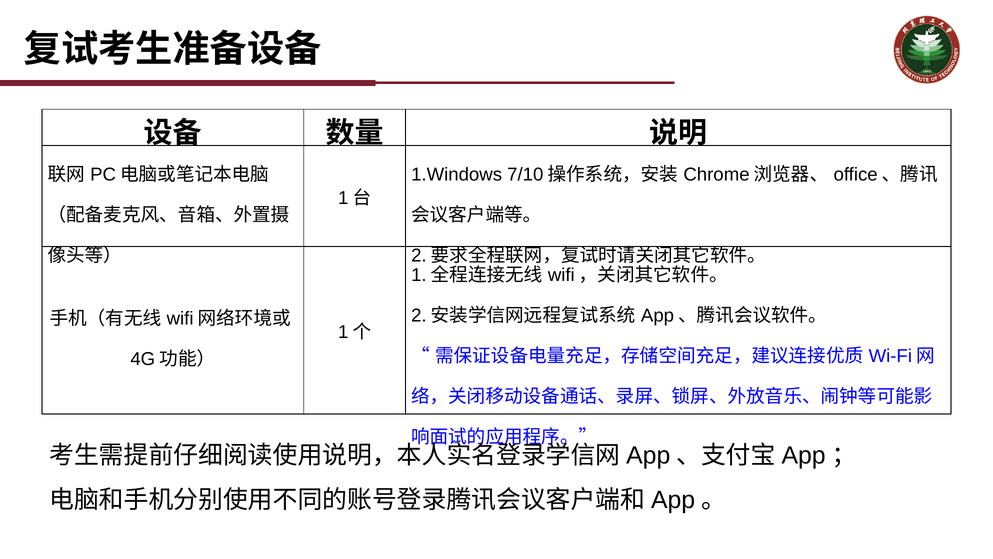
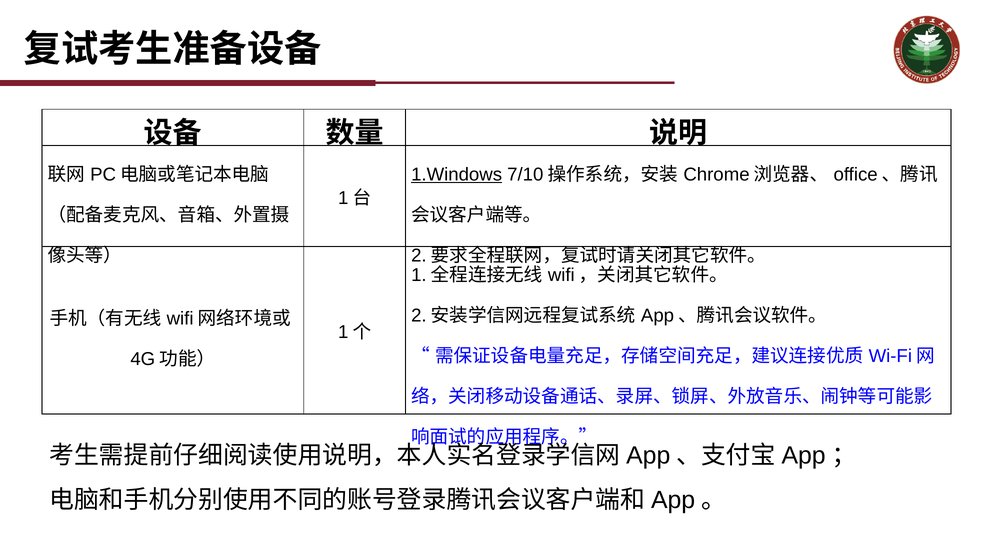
1.Windows underline: none -> present (457, 174)
